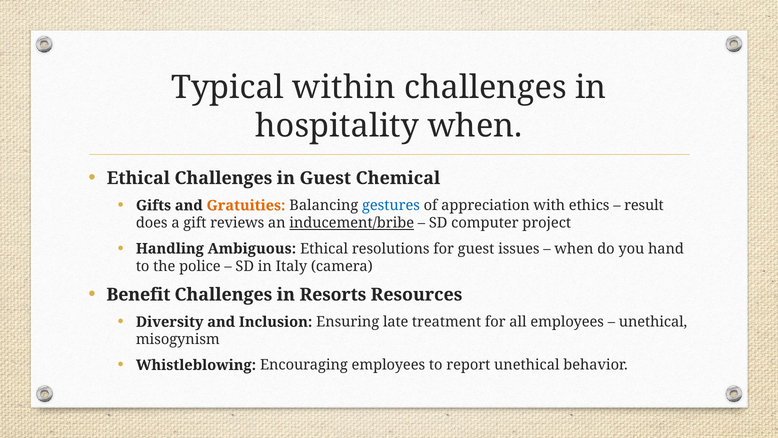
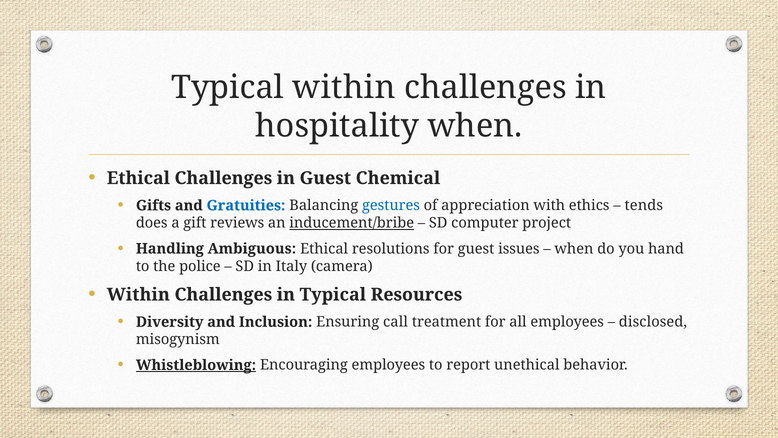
Gratuities colour: orange -> blue (246, 205)
result: result -> tends (644, 205)
Benefit: Benefit -> Within (138, 294)
in Resorts: Resorts -> Typical (333, 294)
late: late -> call (396, 322)
unethical: unethical -> disclosed (653, 322)
Whistleblowing underline: none -> present (196, 365)
